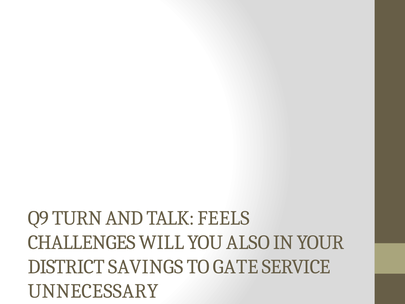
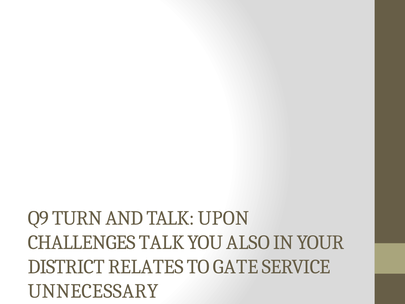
FEELS: FEELS -> UPON (224, 218)
CHALLENGES WILL: WILL -> TALK (162, 242)
SAVINGS: SAVINGS -> RELATES (146, 267)
